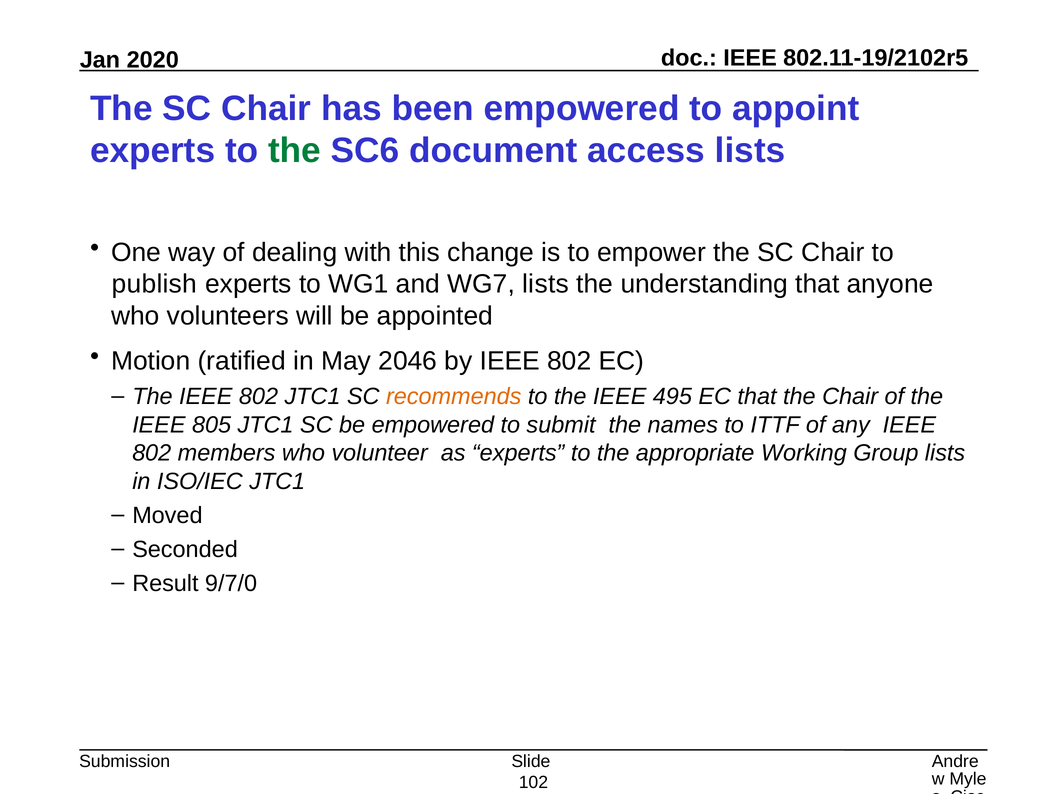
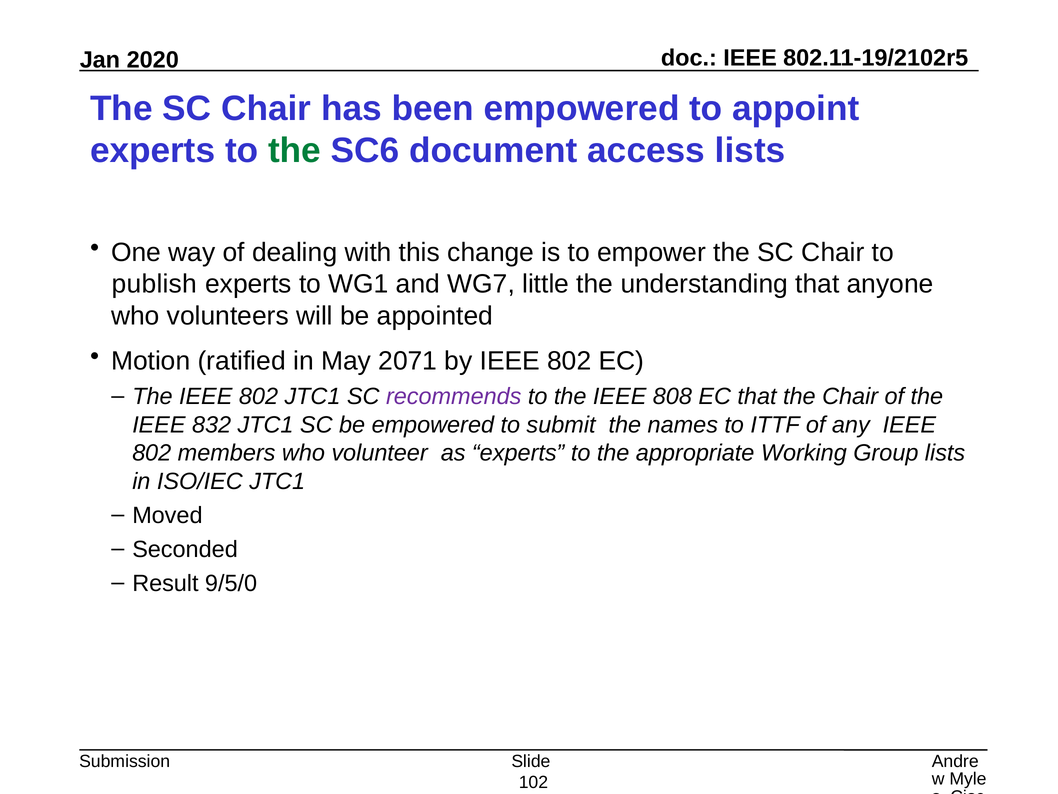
WG7 lists: lists -> little (546, 284)
2046: 2046 -> 2071 (408, 361)
recommends colour: orange -> purple (454, 396)
495: 495 -> 808 (672, 396)
805: 805 -> 832 (212, 425)
9/7/0: 9/7/0 -> 9/5/0 (231, 583)
